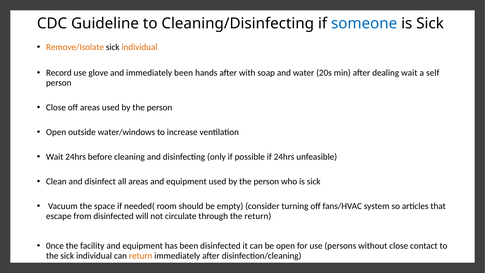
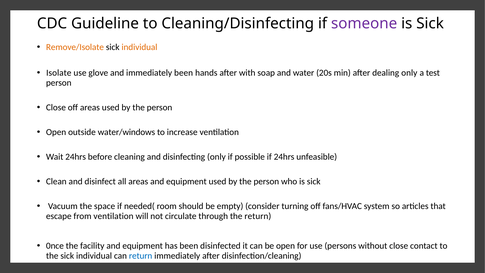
someone colour: blue -> purple (364, 24)
Record: Record -> Isolate (59, 73)
dealing wait: wait -> only (409, 73)
self: self -> test (433, 73)
from disinfected: disinfected -> ventilation (114, 216)
return colour: orange -> blue (141, 256)
